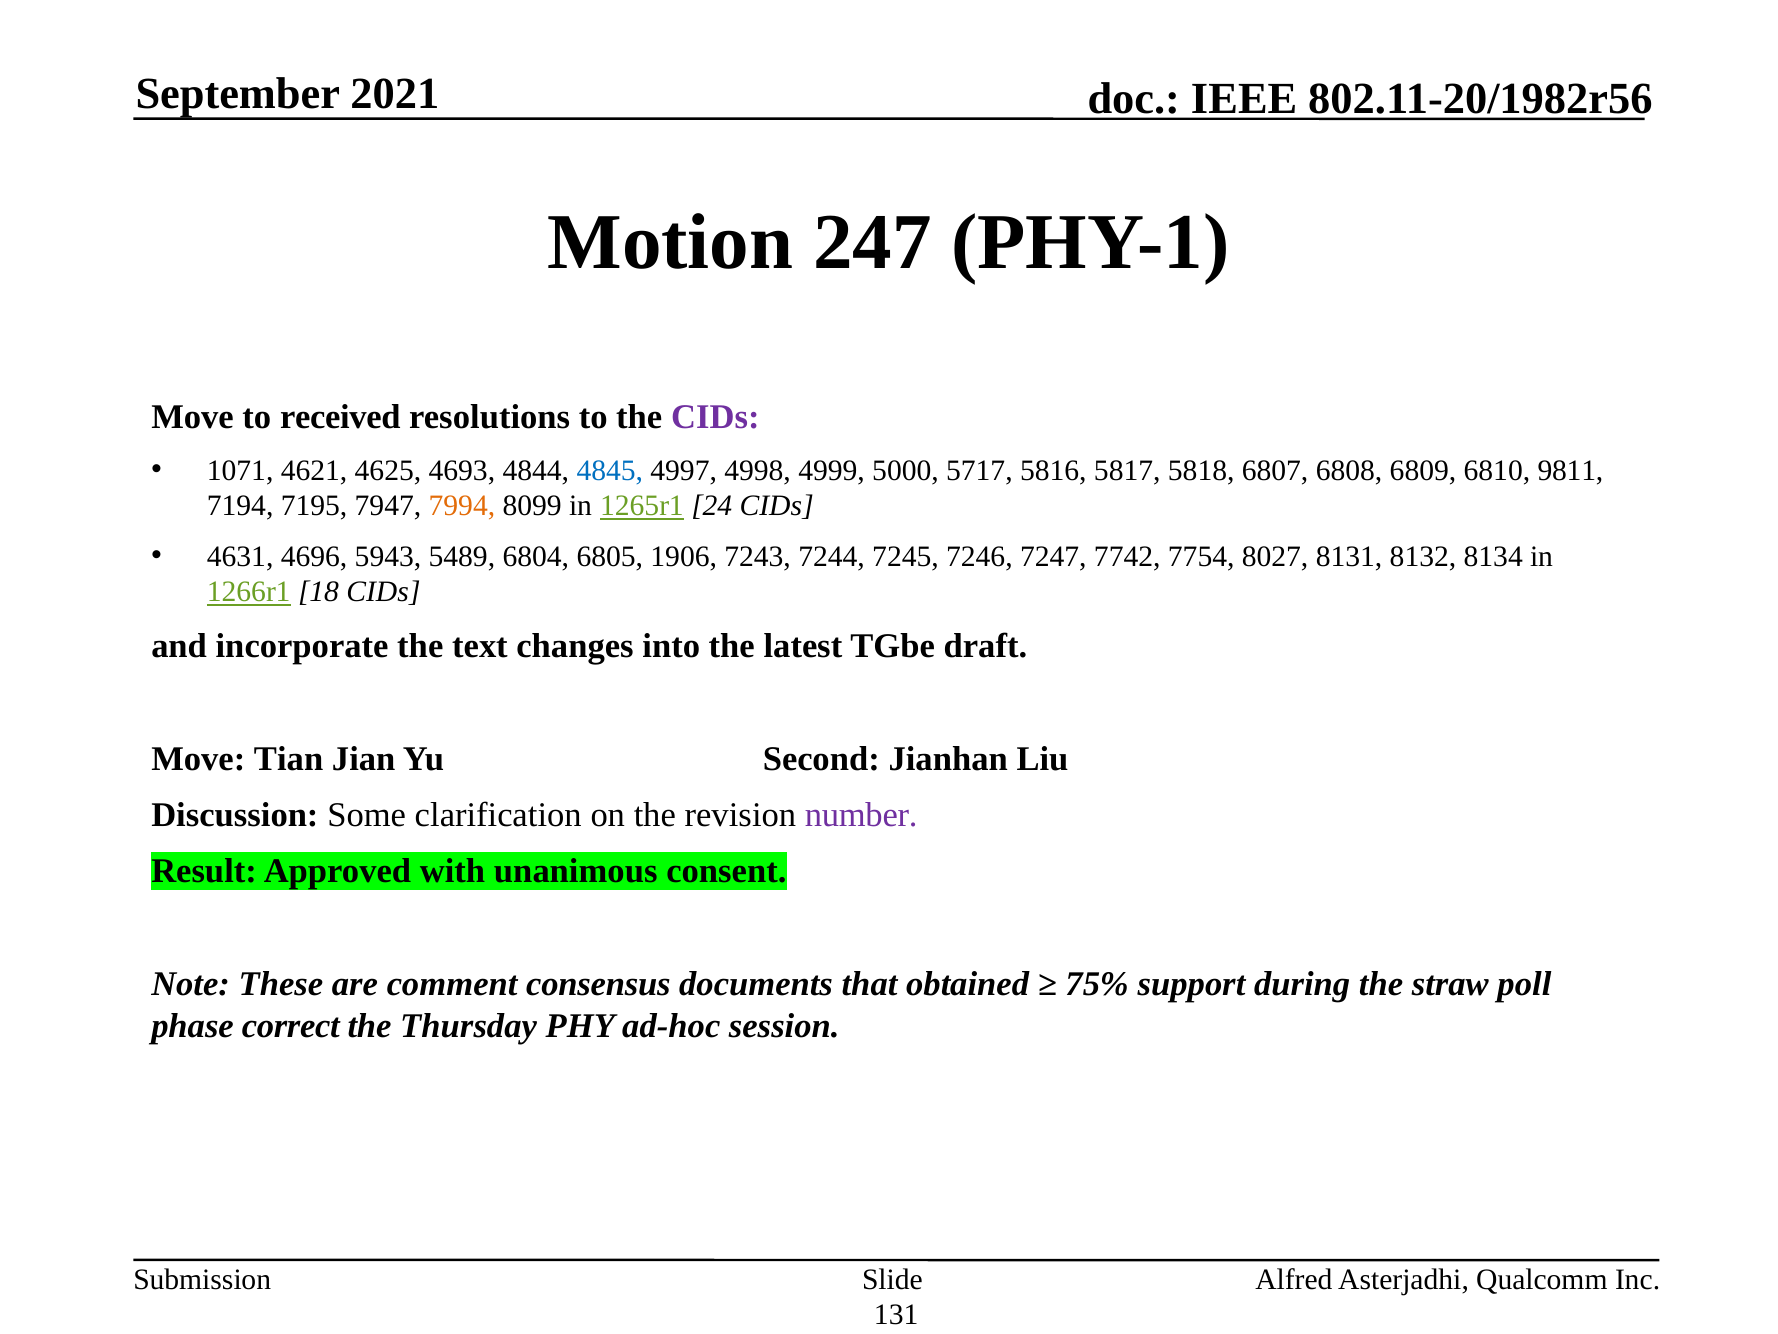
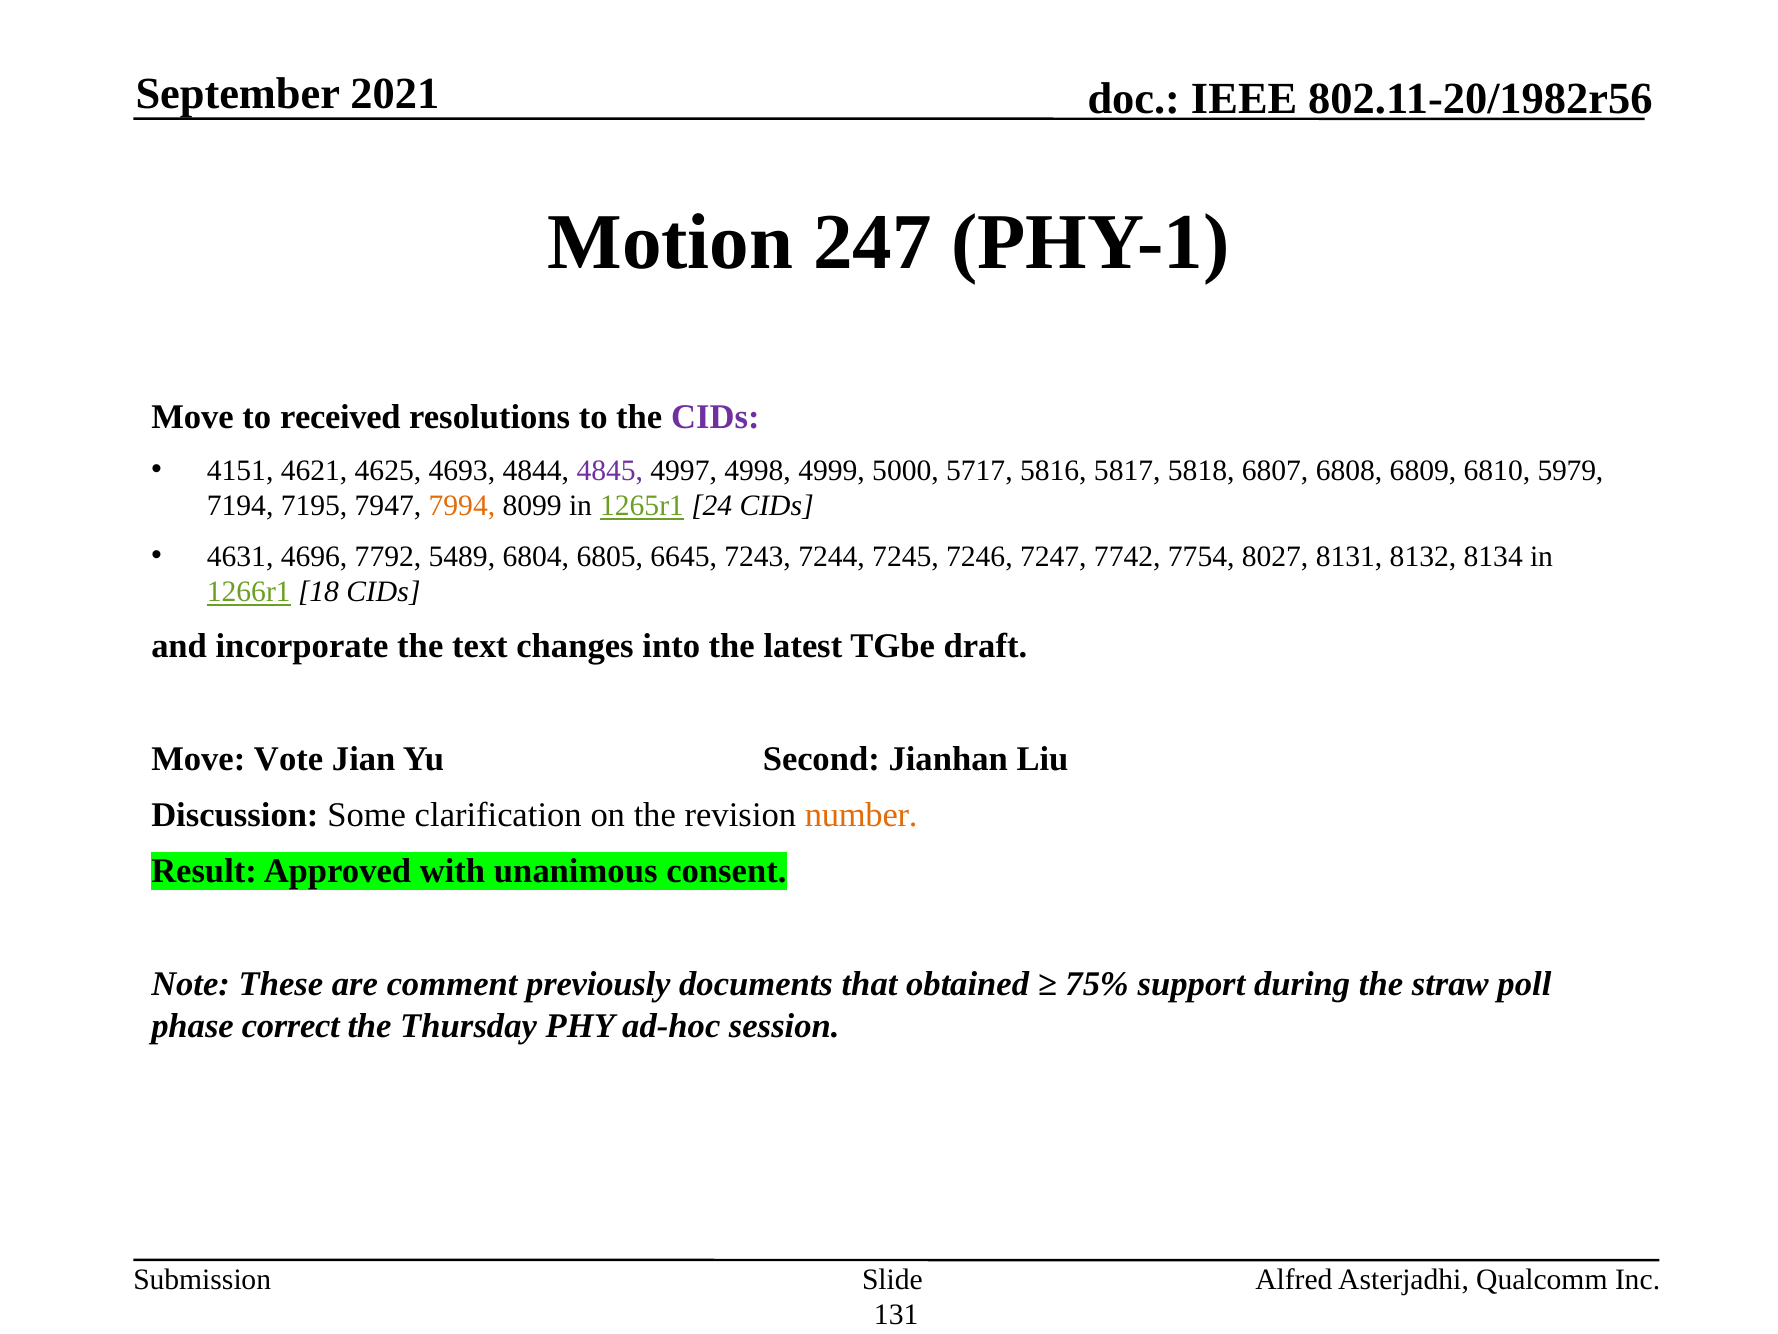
1071: 1071 -> 4151 (240, 470)
4845 colour: blue -> purple (610, 470)
9811: 9811 -> 5979 (1570, 470)
5943: 5943 -> 7792 (388, 556)
1906: 1906 -> 6645 (684, 556)
Tian: Tian -> Vote (289, 758)
number colour: purple -> orange (861, 815)
consensus: consensus -> previously (598, 984)
